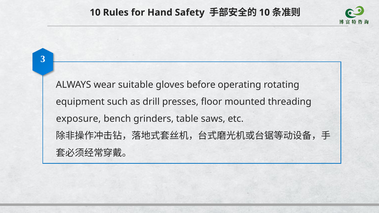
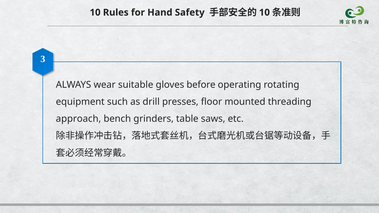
exposure: exposure -> approach (78, 119)
